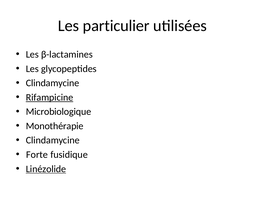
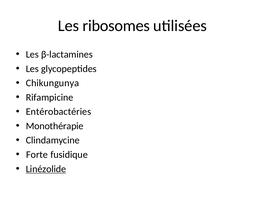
particulier: particulier -> ribosomes (116, 26)
Clindamycine: Clindamycine -> Chikungunya (52, 83)
Rifampicine underline: present -> none (50, 97)
Microbiologique: Microbiologique -> Entérobactéries (58, 112)
